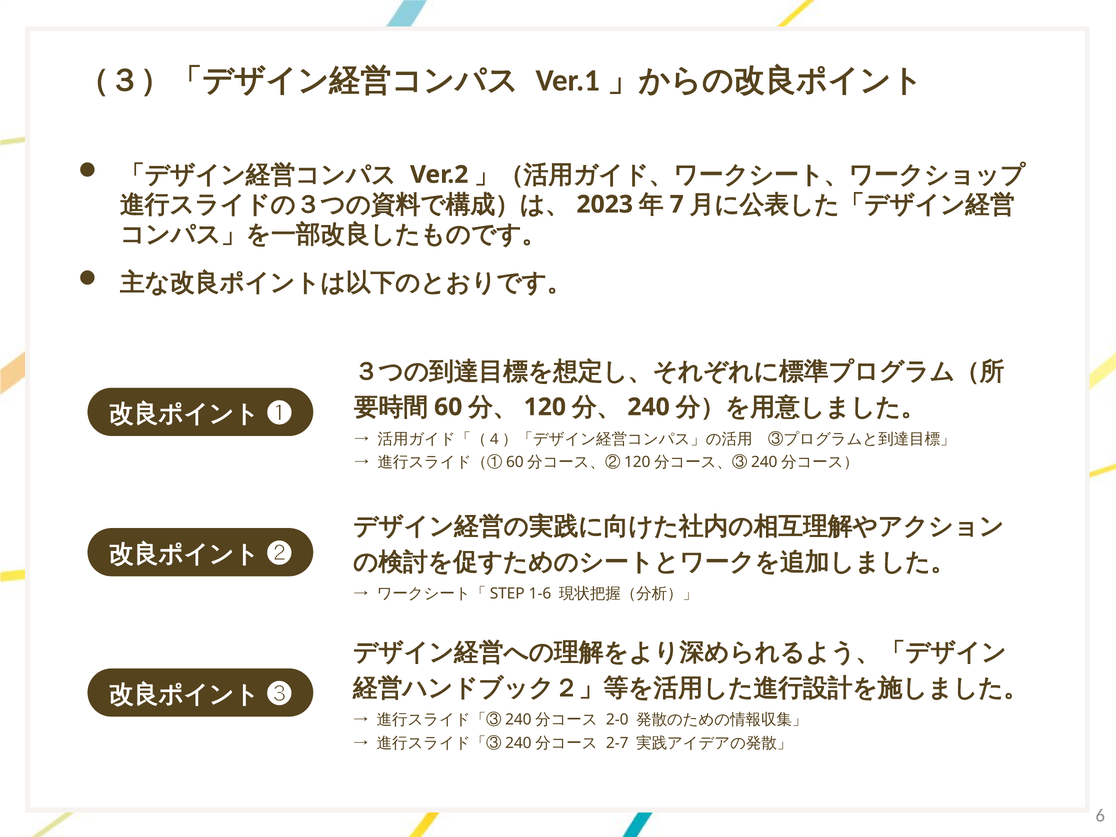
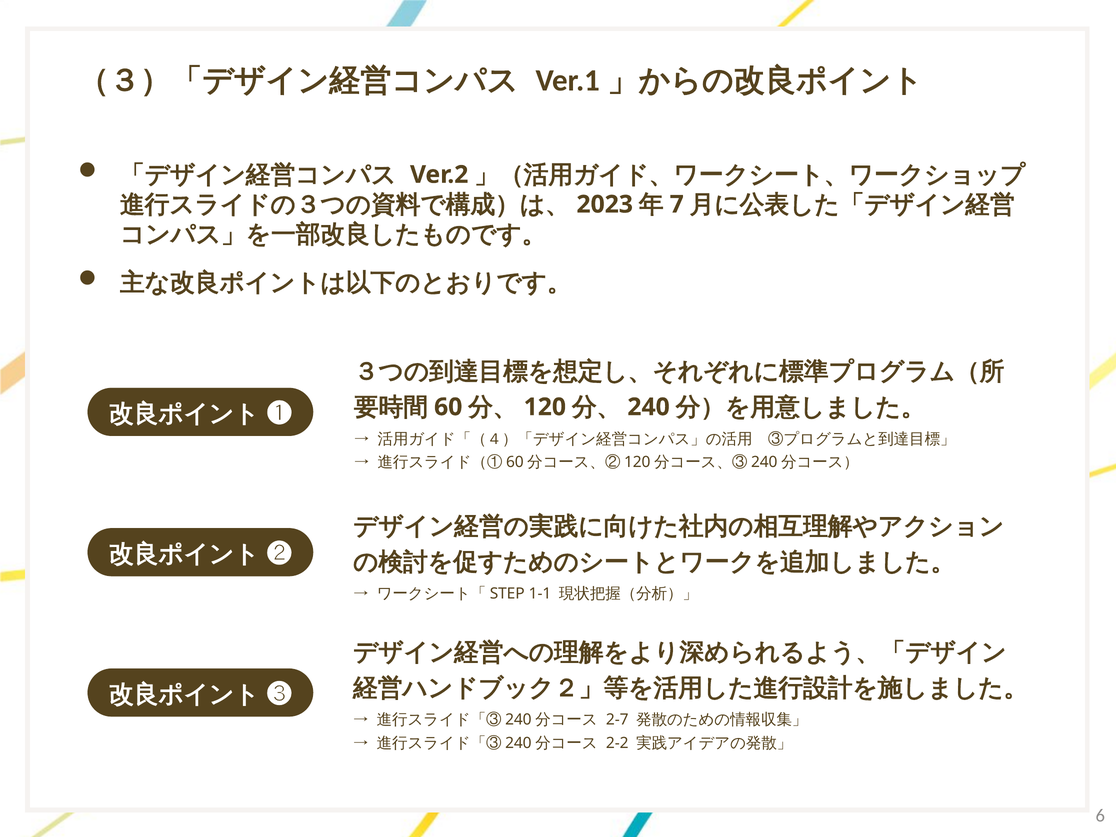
1-6: 1-6 -> 1-1 (540, 594)
2-0: 2-0 -> 2-7 (617, 720)
2-7: 2-7 -> 2-2 (617, 743)
